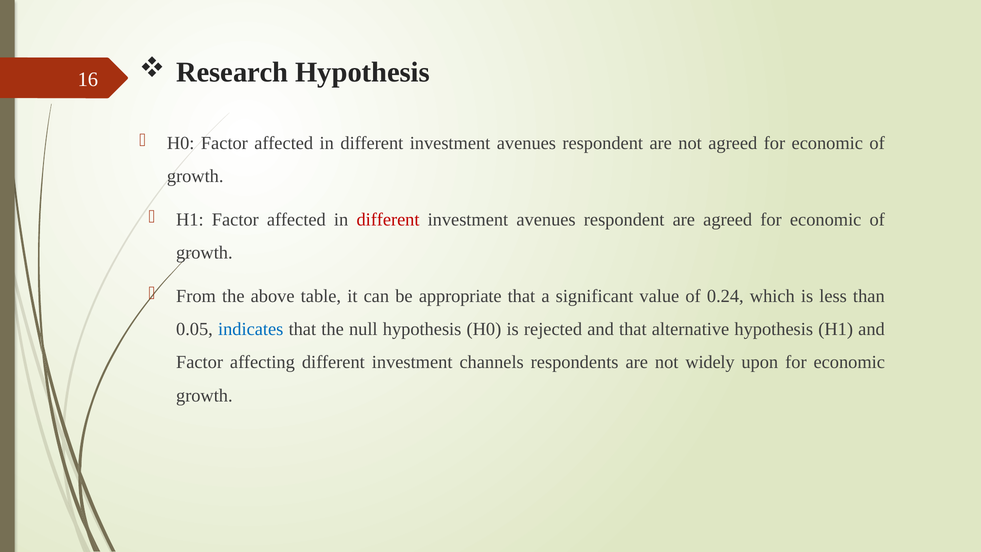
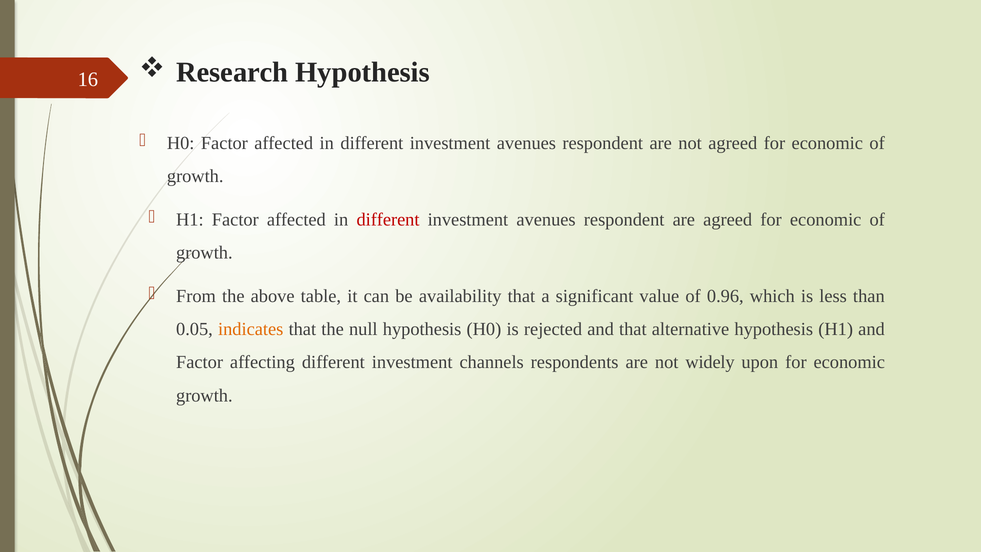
appropriate: appropriate -> availability (460, 296)
0.24: 0.24 -> 0.96 (725, 296)
indicates colour: blue -> orange (251, 329)
